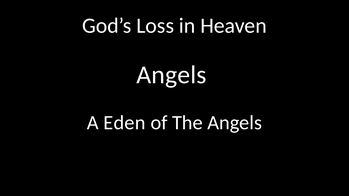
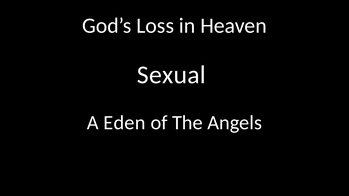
Angels: Angels -> Sexual (171, 75)
